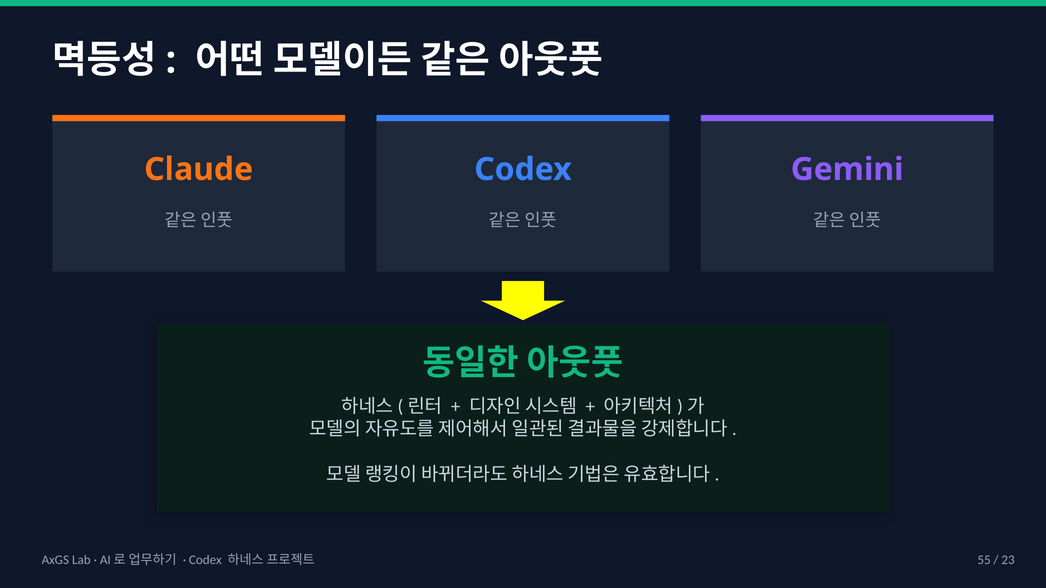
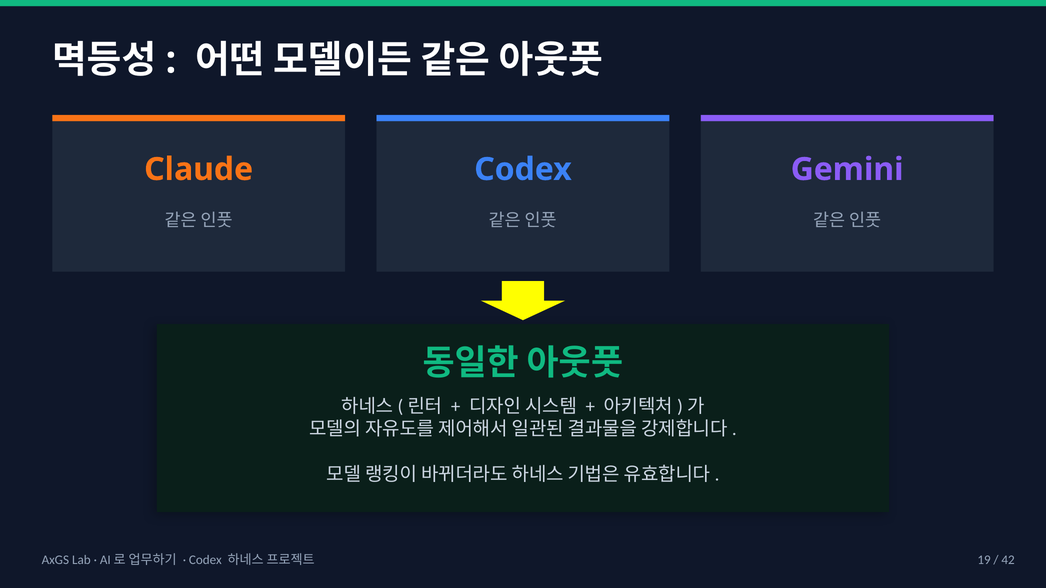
55: 55 -> 19 (984, 560)
23: 23 -> 42 (1008, 560)
